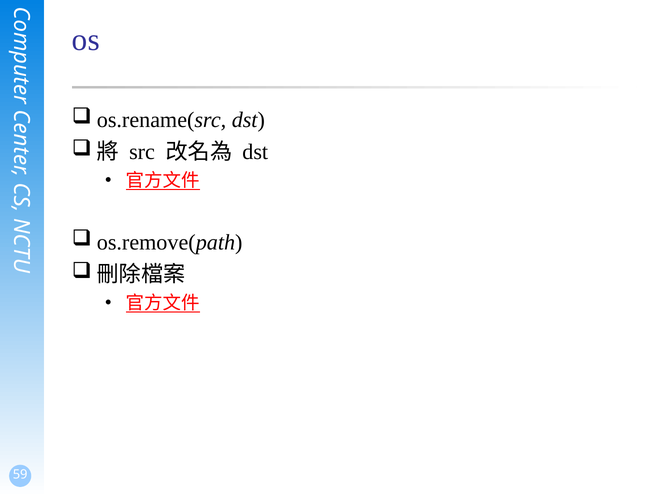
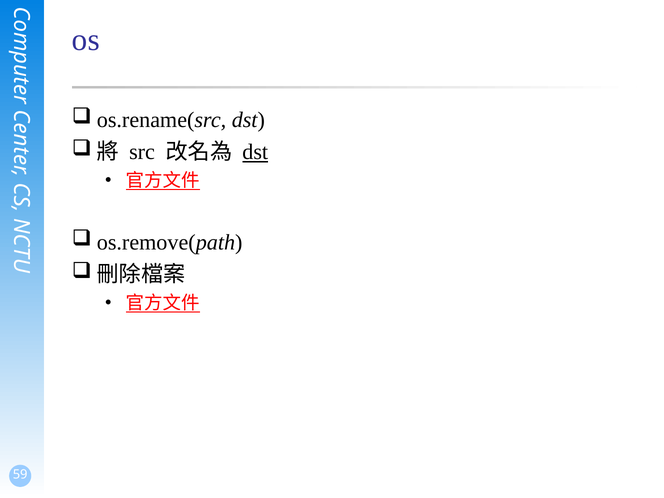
dst underline: none -> present (255, 152)
